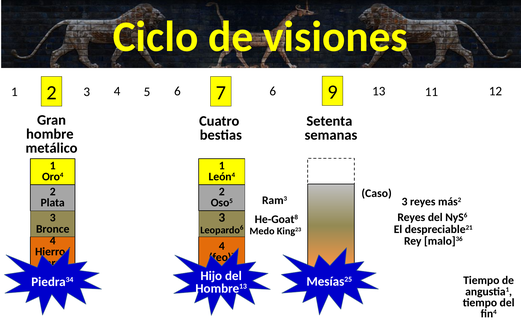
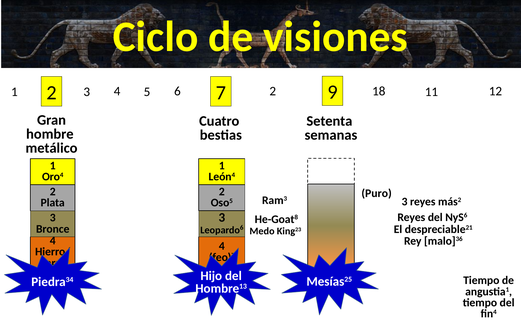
7 6: 6 -> 2 (273, 91)
13: 13 -> 18 (379, 91)
Caso: Caso -> Puro (377, 193)
